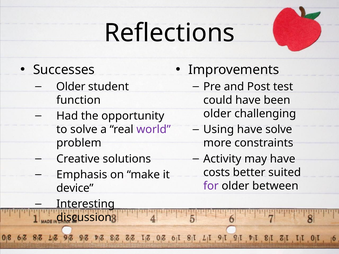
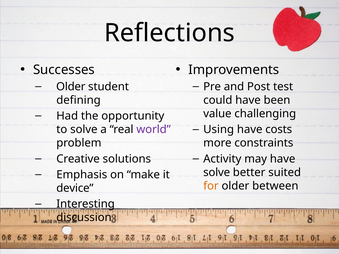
function: function -> defining (79, 100)
older: older -> value (217, 114)
have solve: solve -> costs (279, 130)
costs: costs -> solve (217, 173)
for colour: purple -> orange (211, 186)
